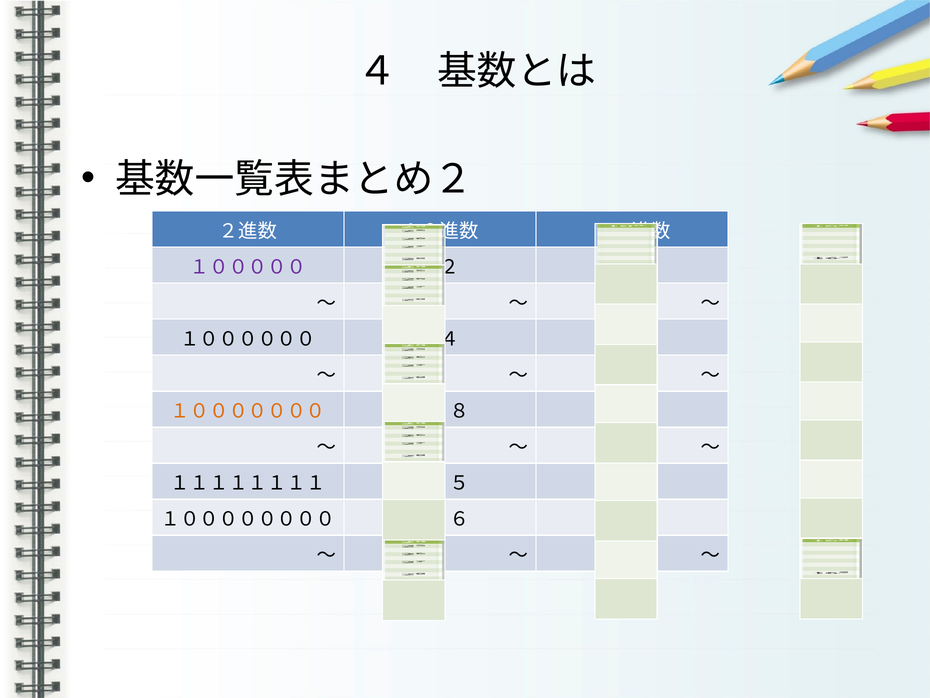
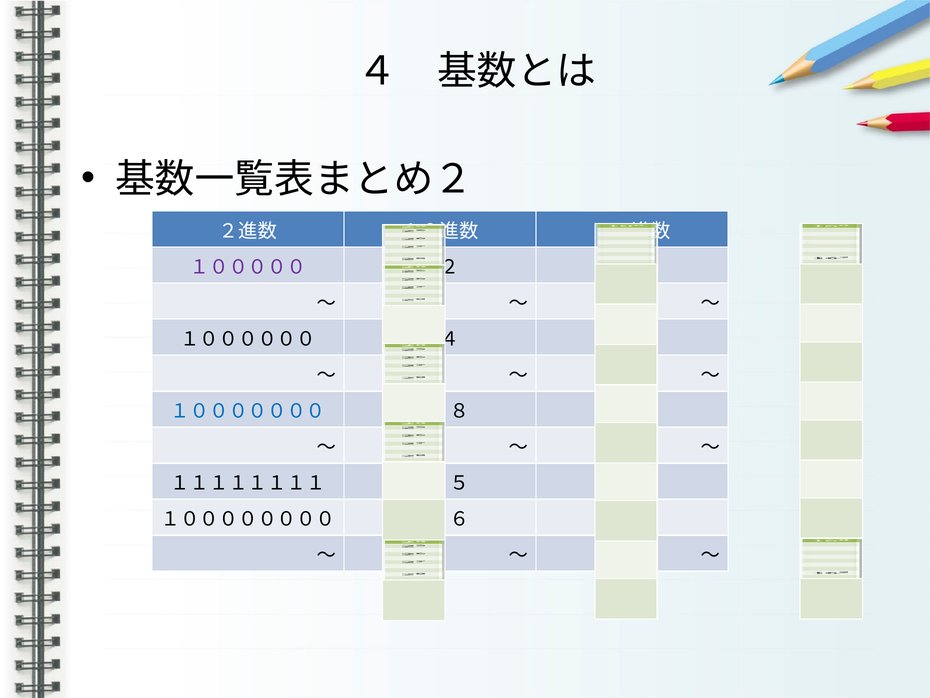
１０００００００ colour: orange -> blue (248, 411)
